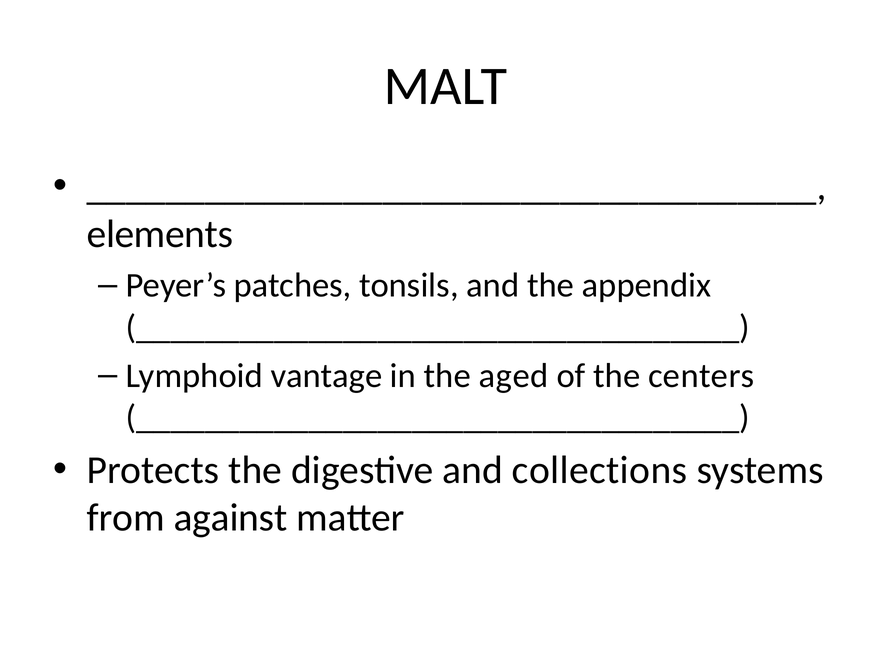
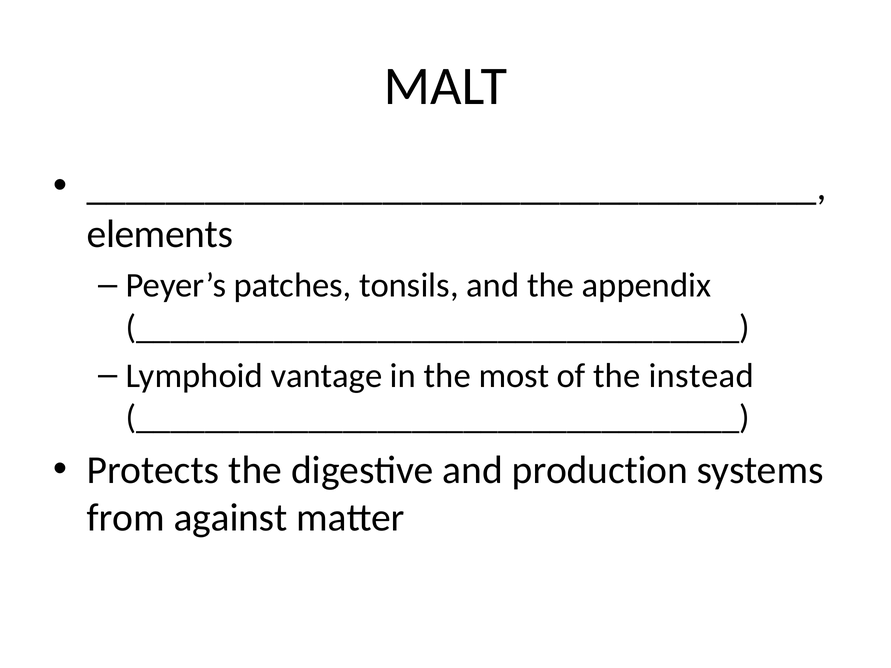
aged: aged -> most (514, 376)
centers: centers -> instead (701, 376)
collections: collections -> production (600, 470)
